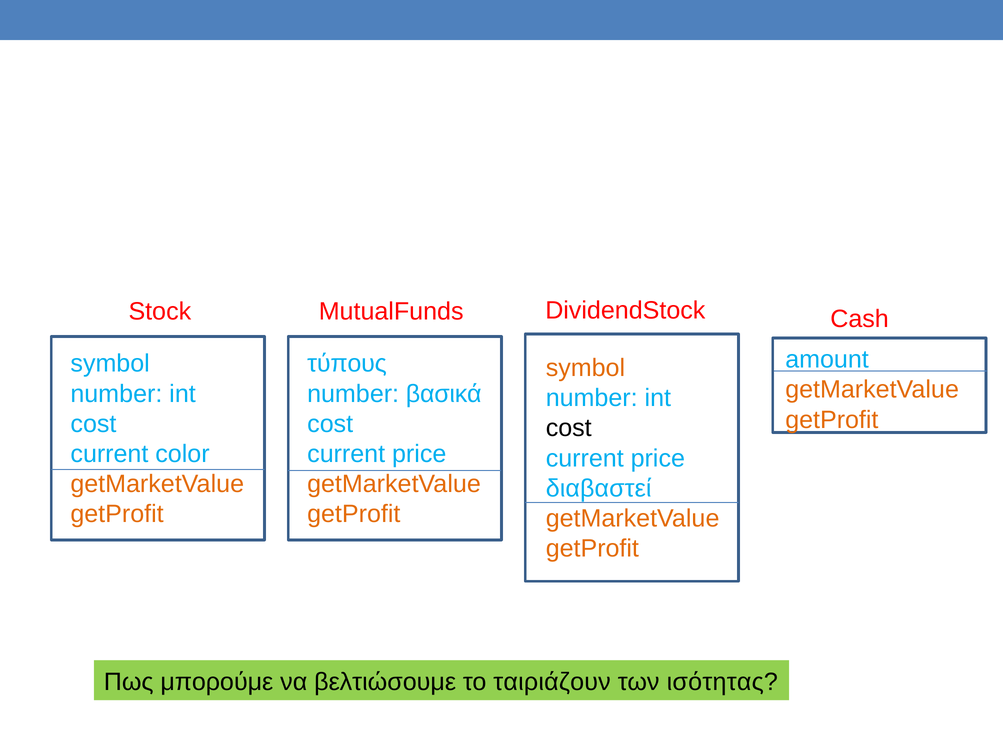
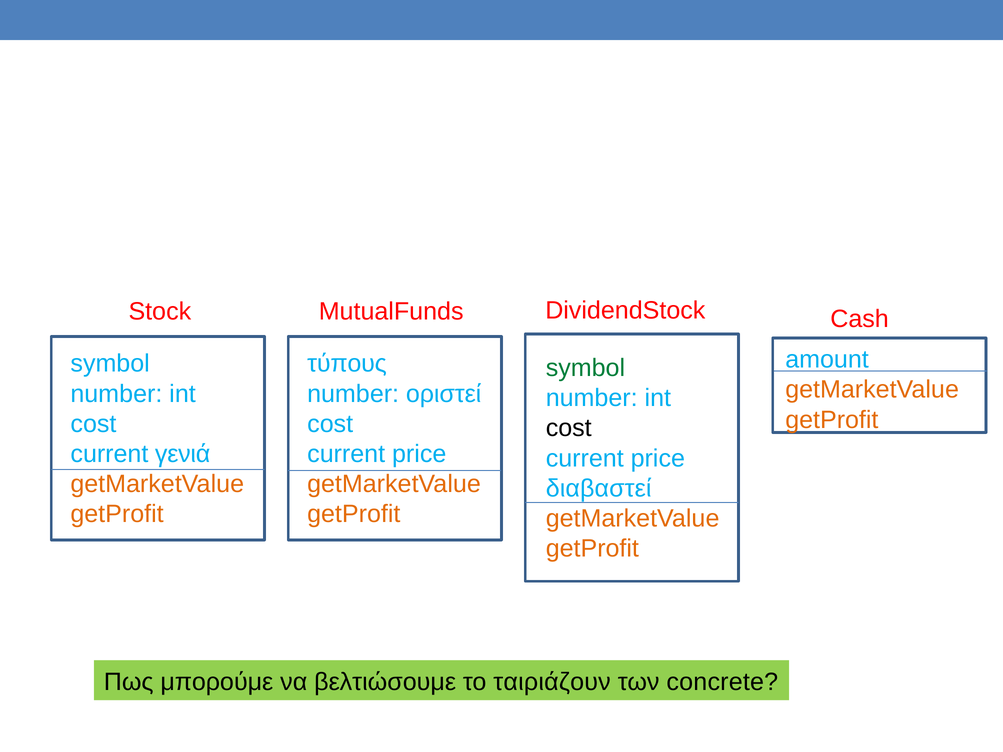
symbol colour: orange -> green (585, 368)
βασικά: βασικά -> οριστεί (444, 394)
color: color -> γενιά (183, 454)
ισότητας: ισότητας -> concrete (722, 682)
